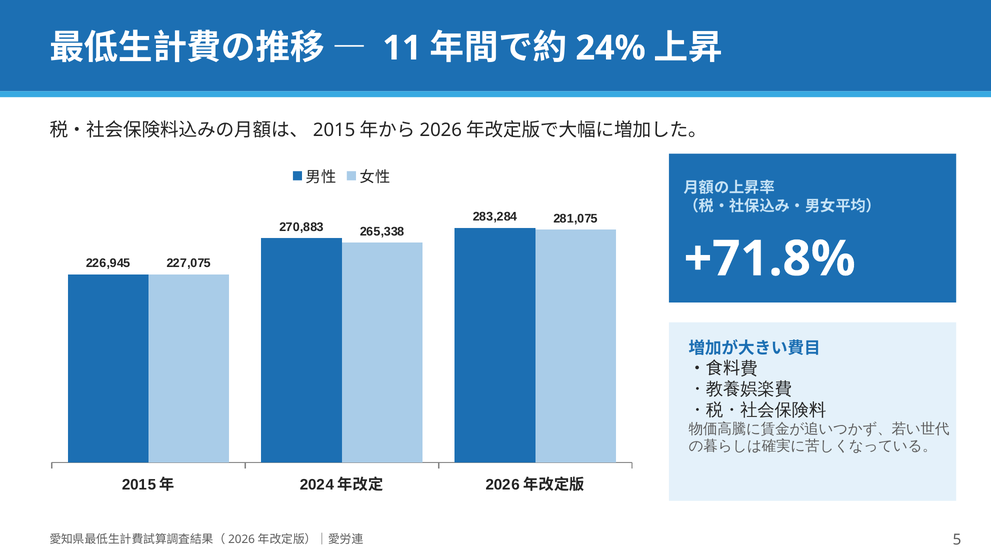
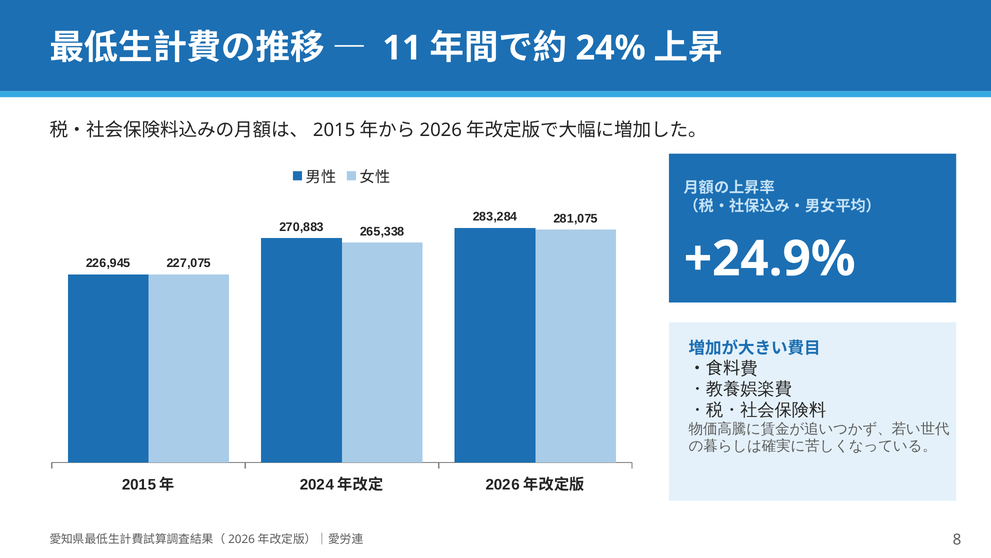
+71.8%: +71.8% -> +24.9% (770, 259)
5: 5 -> 8 (957, 539)
